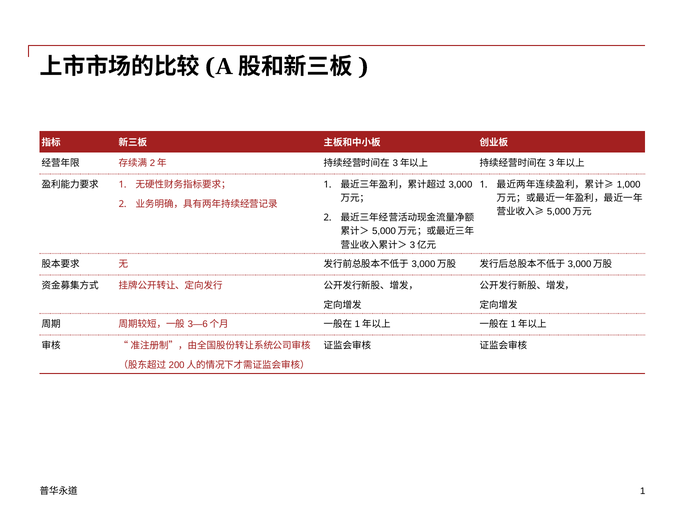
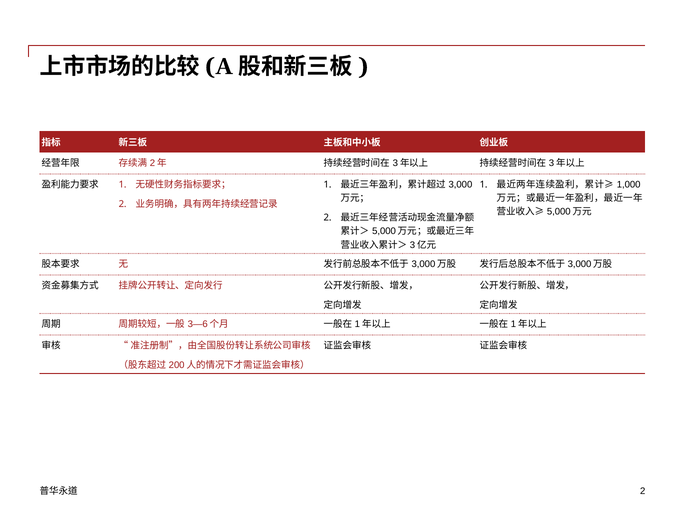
1: 1 -> 2 (643, 492)
